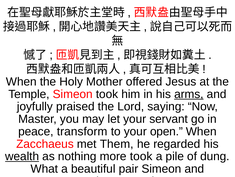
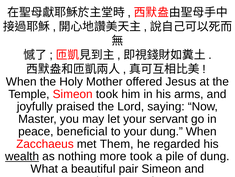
arms underline: present -> none (189, 94)
transform: transform -> beneficial (82, 131)
your open: open -> dung (166, 131)
